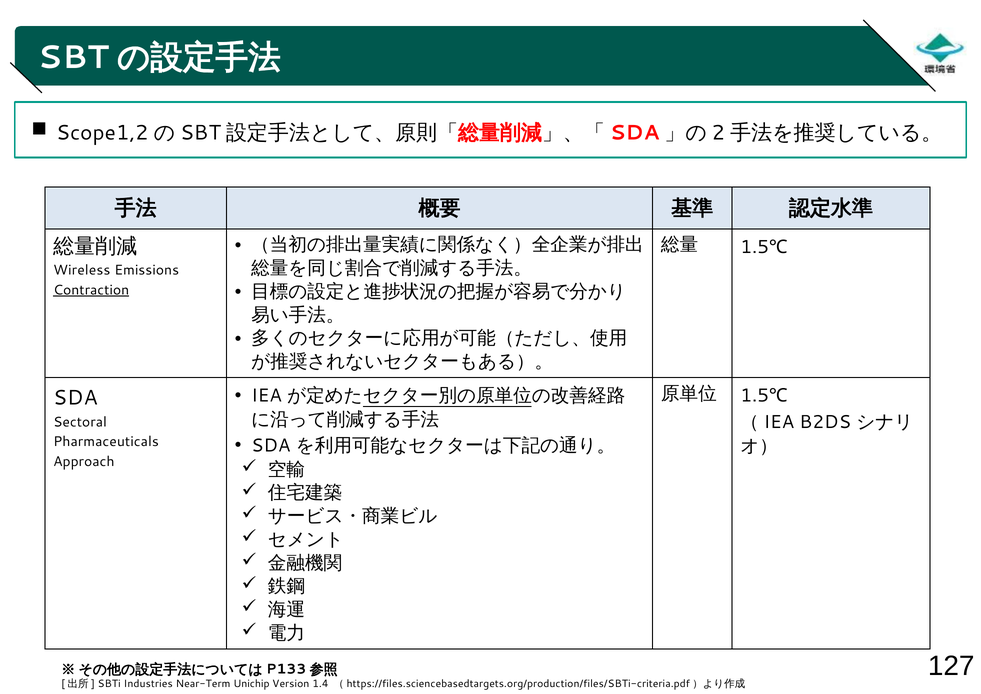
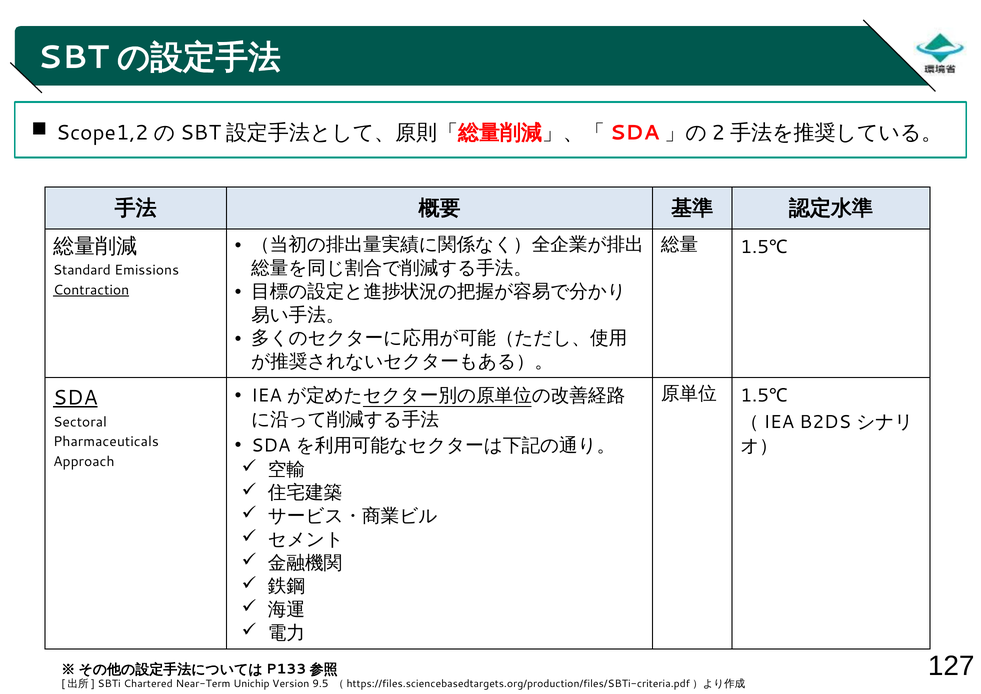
Wireless: Wireless -> Standard (82, 270)
SDA underline: none -> present (75, 397)
Industries: Industries -> Chartered (148, 683)
1.4: 1.4 -> 9.5 (320, 683)
